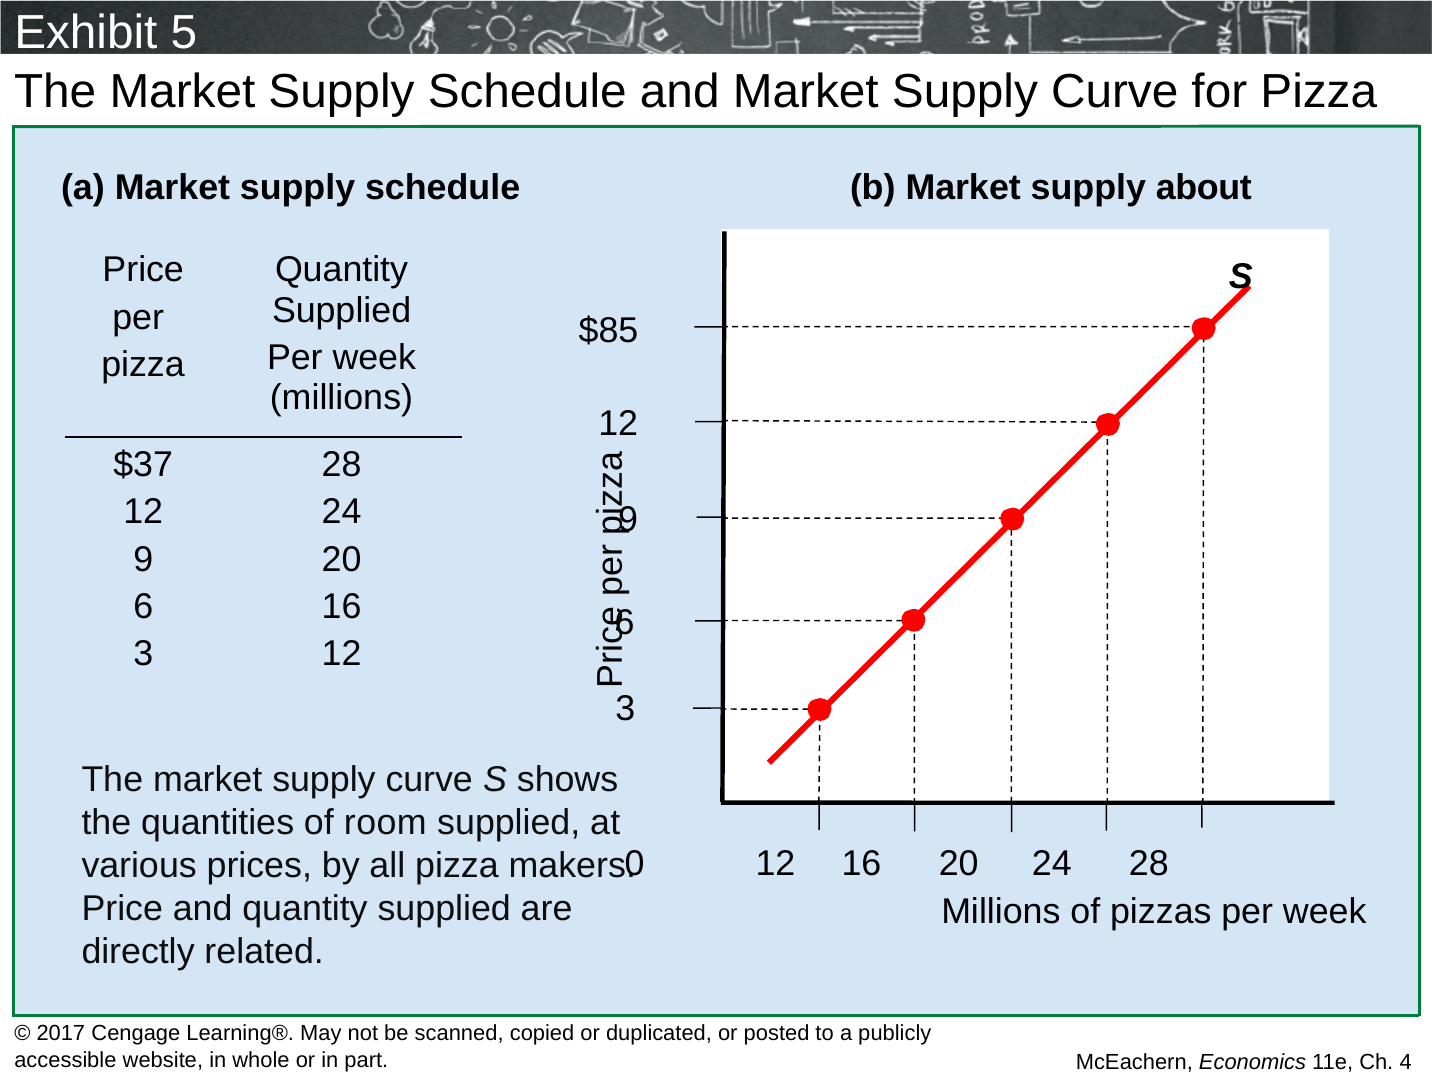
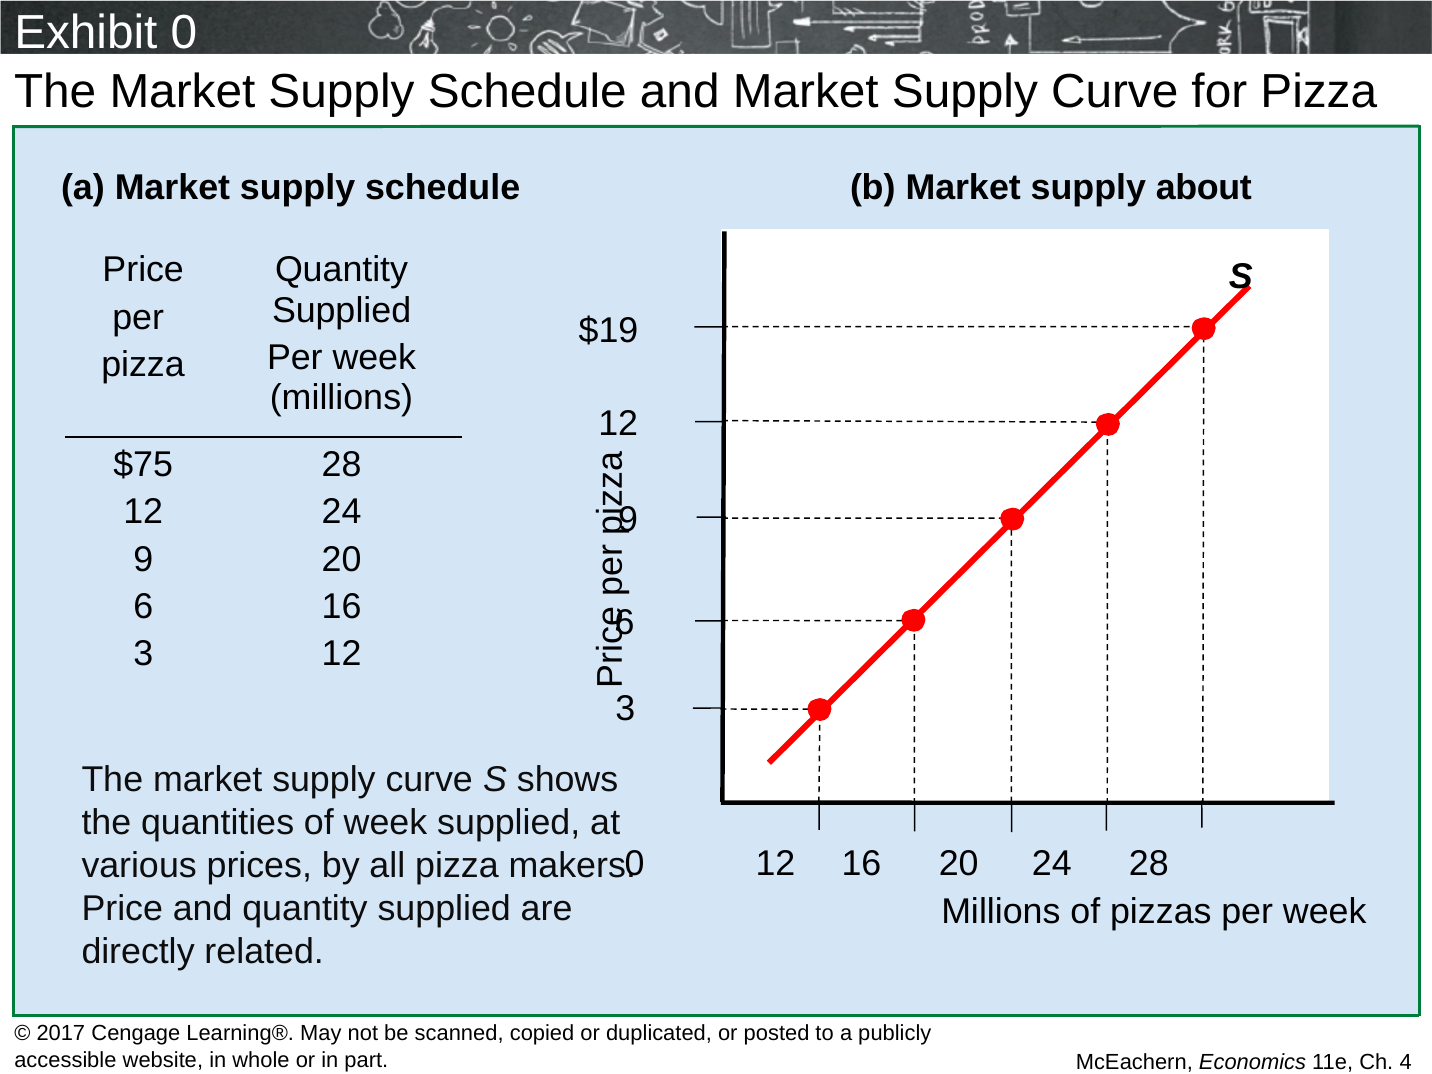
Exhibit 5: 5 -> 0 (184, 32)
$85: $85 -> $19 (609, 330)
$37: $37 -> $75 (143, 465)
of room: room -> week (385, 822)
